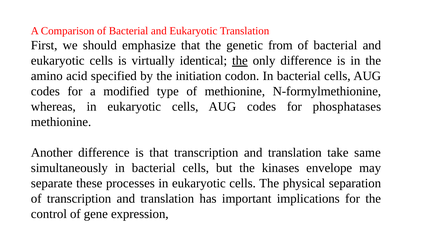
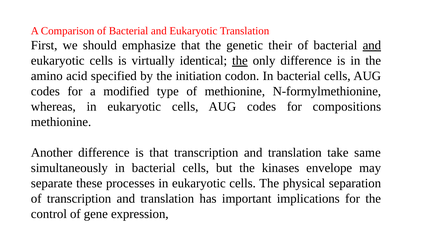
from: from -> their (280, 45)
and underline: none -> present (372, 45)
phosphatases: phosphatases -> compositions (347, 107)
